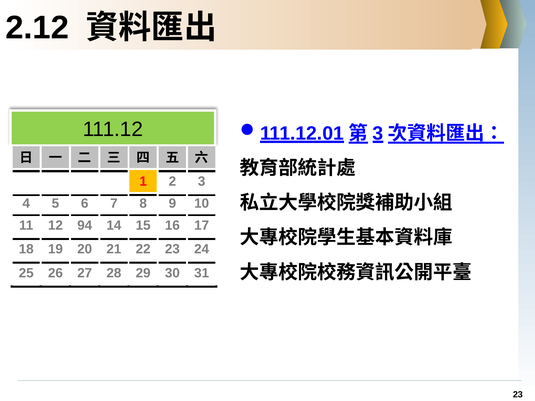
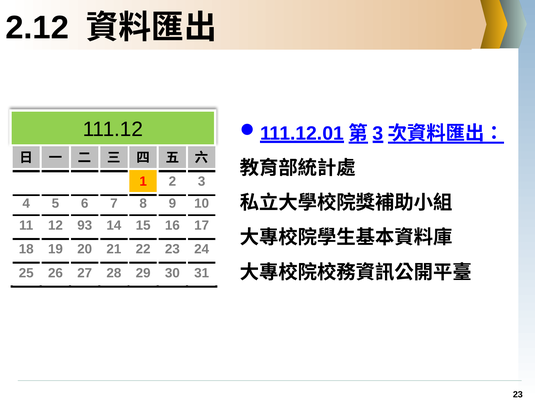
94: 94 -> 93 (85, 225)
